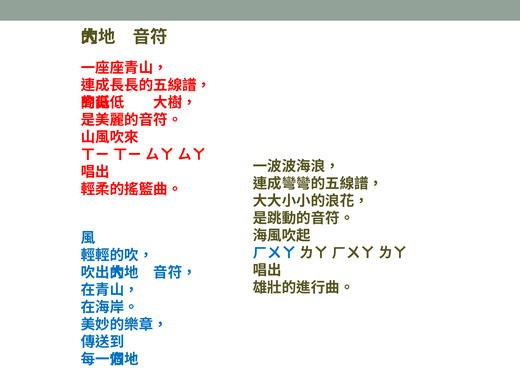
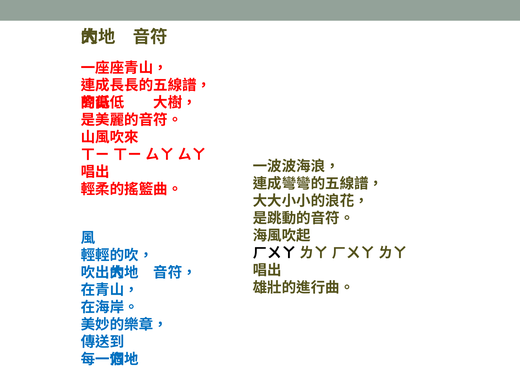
ㄏㄨㄚ colour: blue -> black (275, 253)
